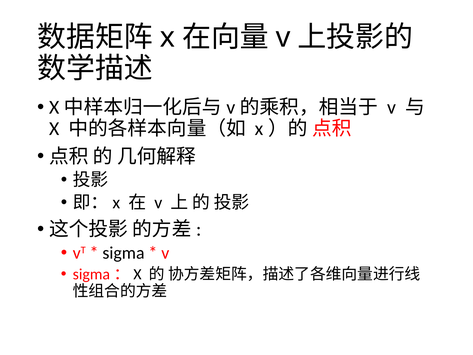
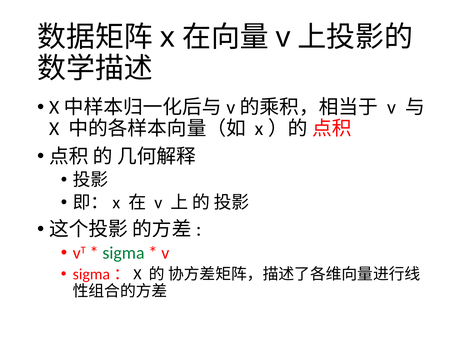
sigma colour: black -> green (123, 253)
